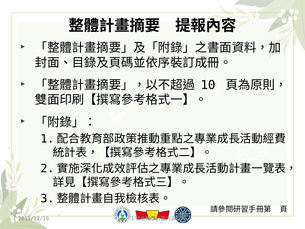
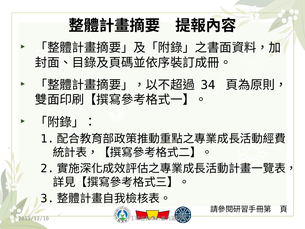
10: 10 -> 34 (208, 85)
